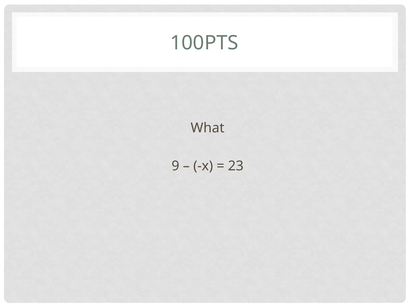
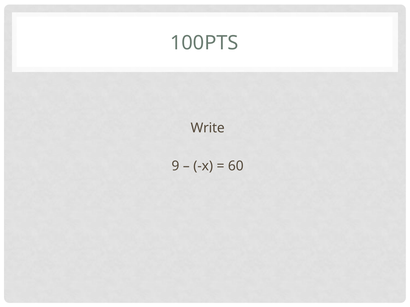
What: What -> Write (208, 128)
23: 23 -> 60 (236, 166)
